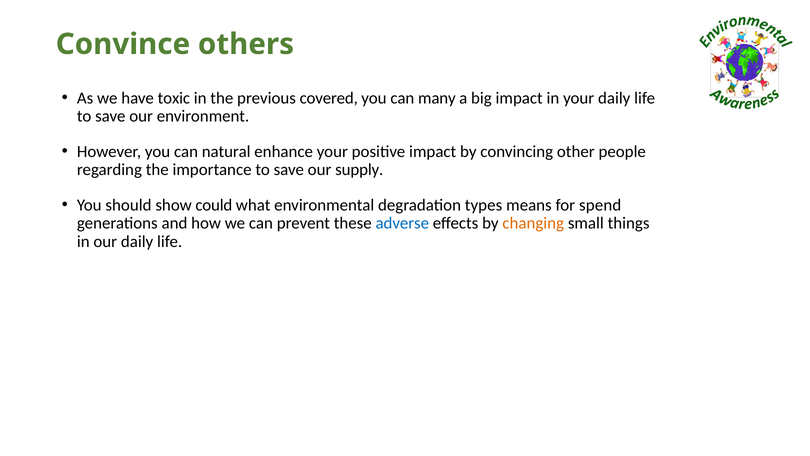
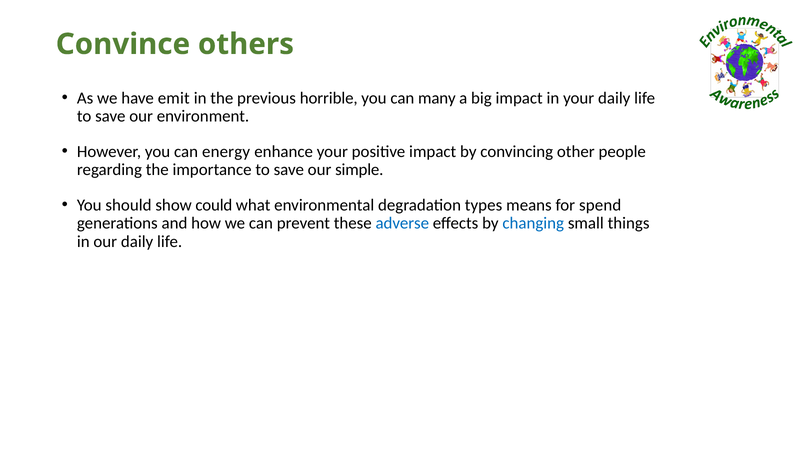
toxic: toxic -> emit (174, 98)
covered: covered -> horrible (329, 98)
natural: natural -> energy (226, 151)
supply: supply -> simple (359, 170)
changing colour: orange -> blue (533, 223)
